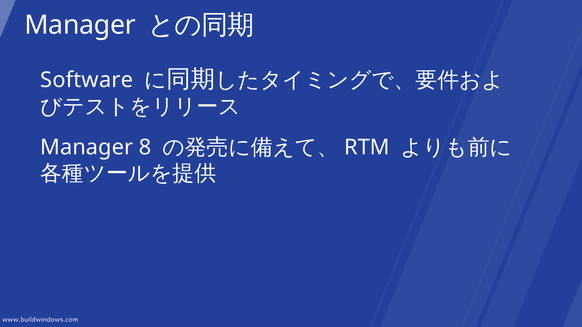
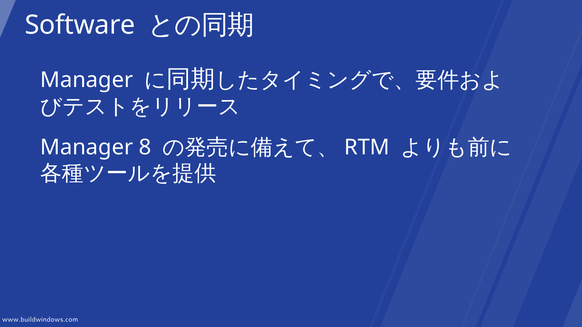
Manager: Manager -> Software (80, 25)
Software: Software -> Manager (87, 80)
